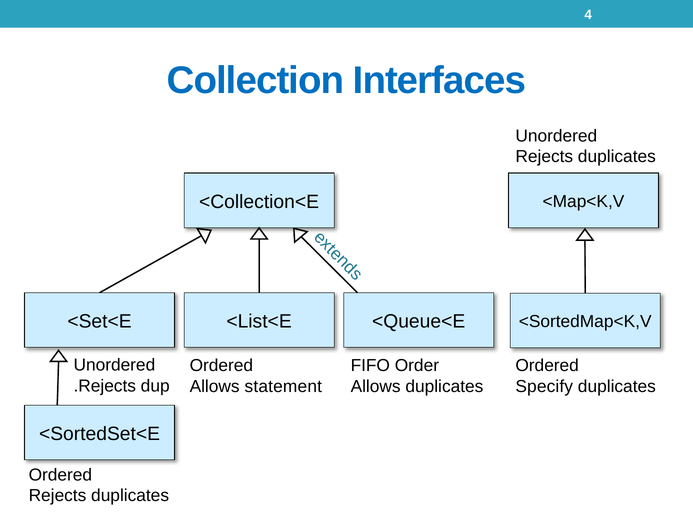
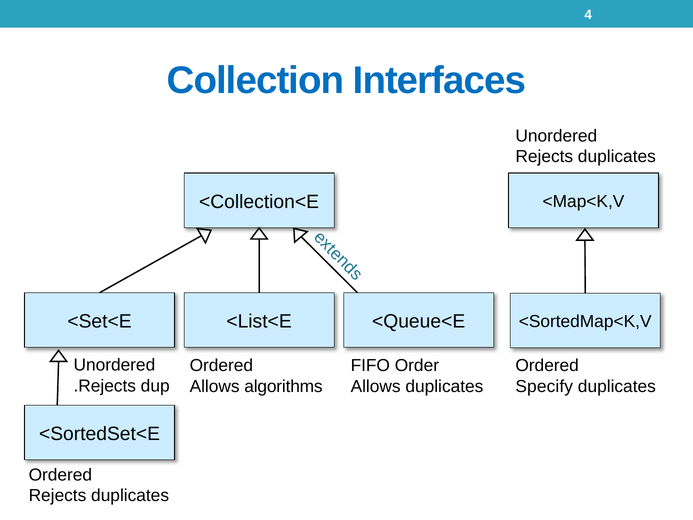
statement: statement -> algorithms (283, 386)
